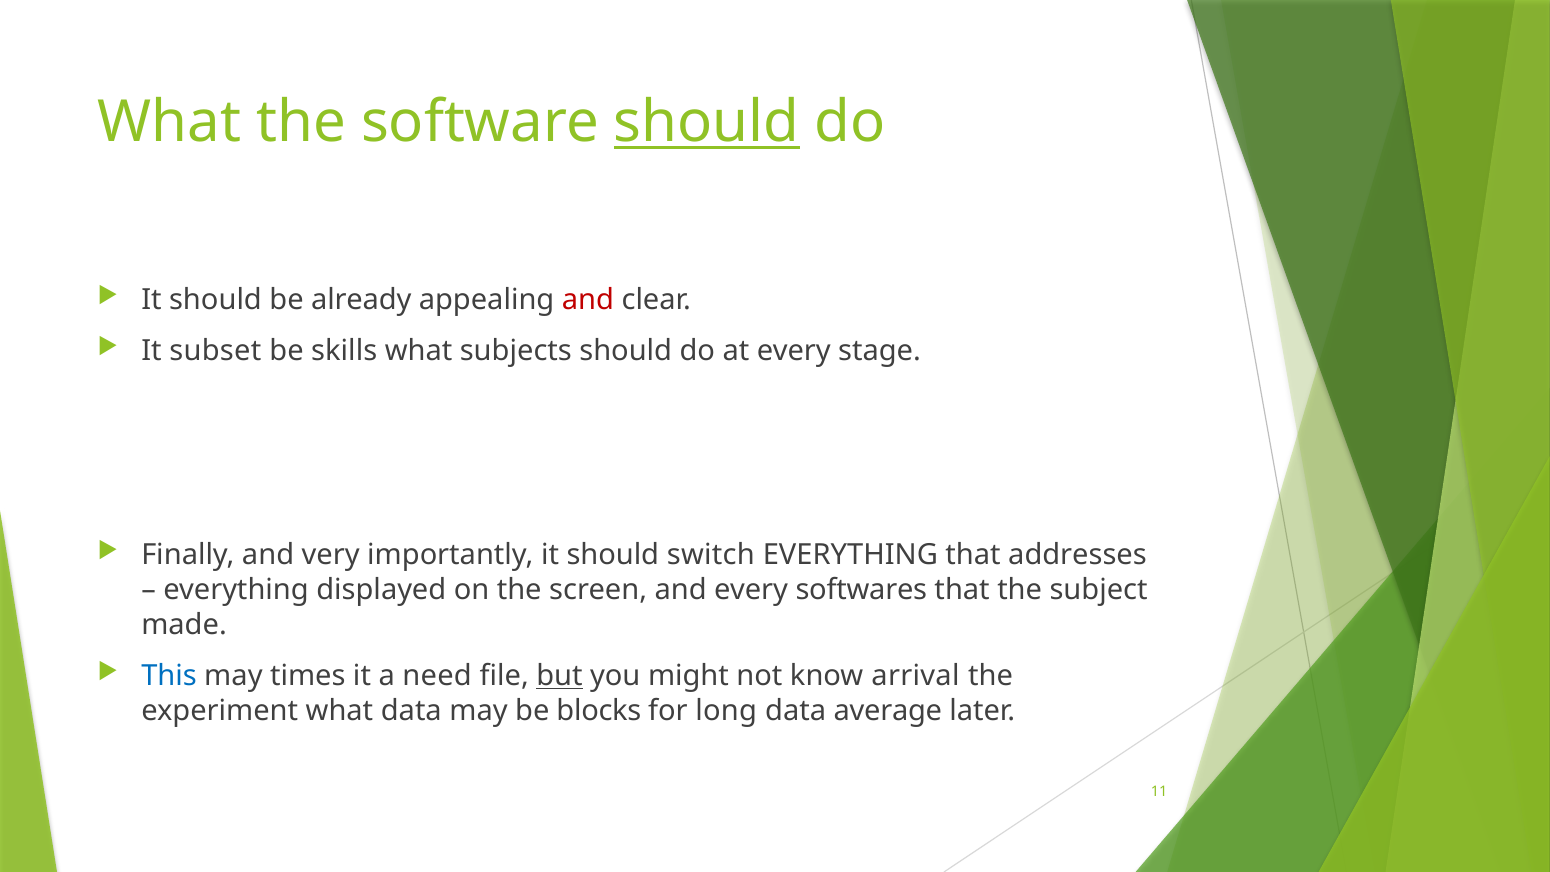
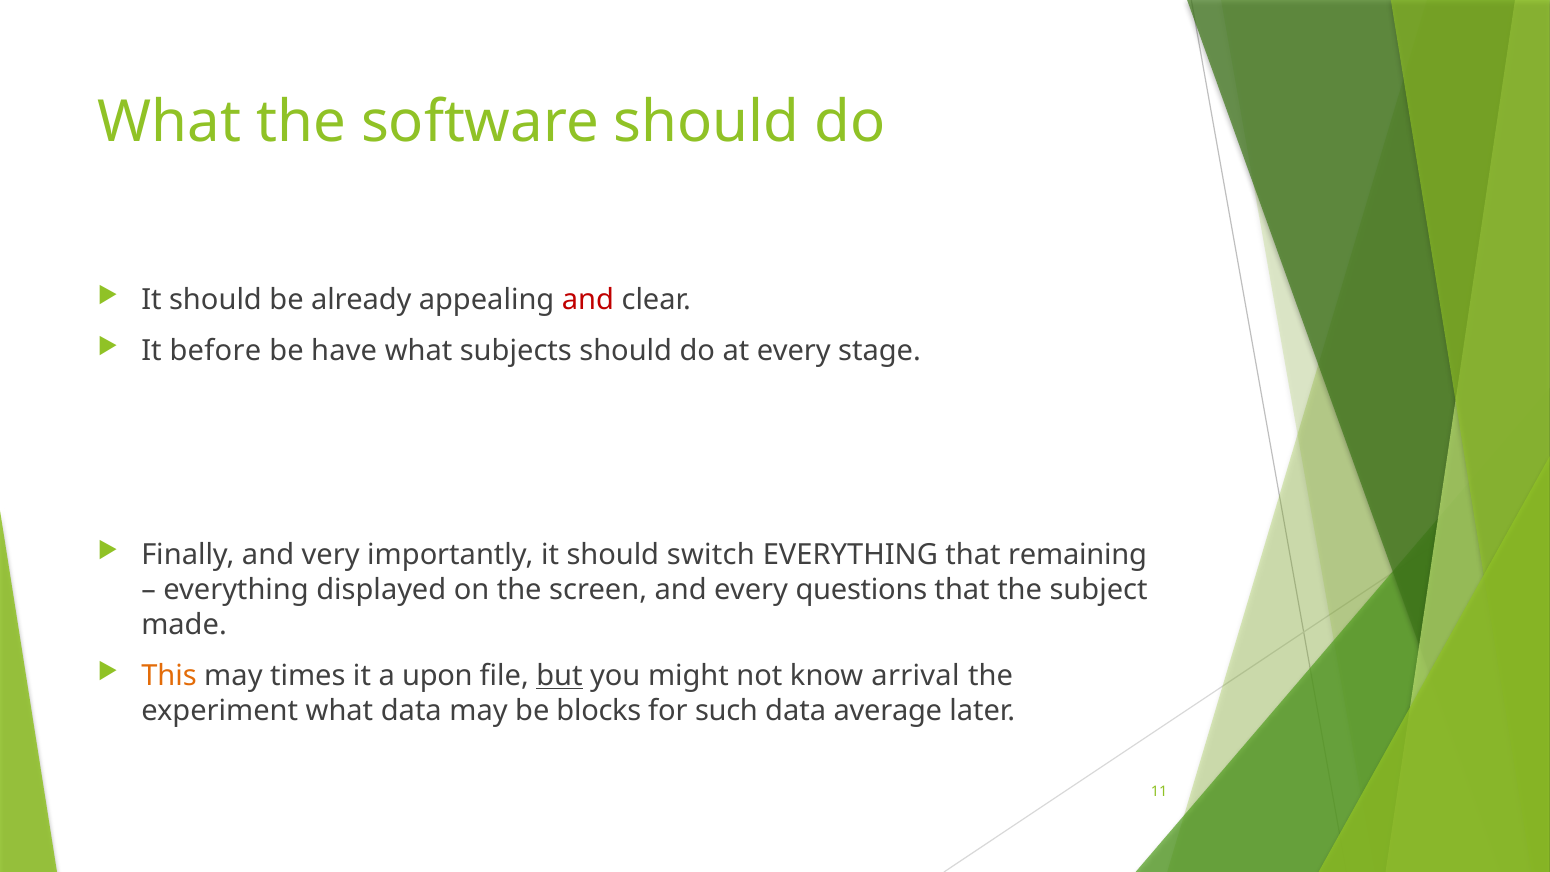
should underline: present -> none (707, 122)
subset: subset -> before (215, 351)
skills: skills -> have (344, 351)
addresses: addresses -> remaining (1078, 555)
softwares: softwares -> questions (861, 590)
This colour: blue -> orange (169, 676)
need: need -> upon (437, 676)
long: long -> such (726, 711)
